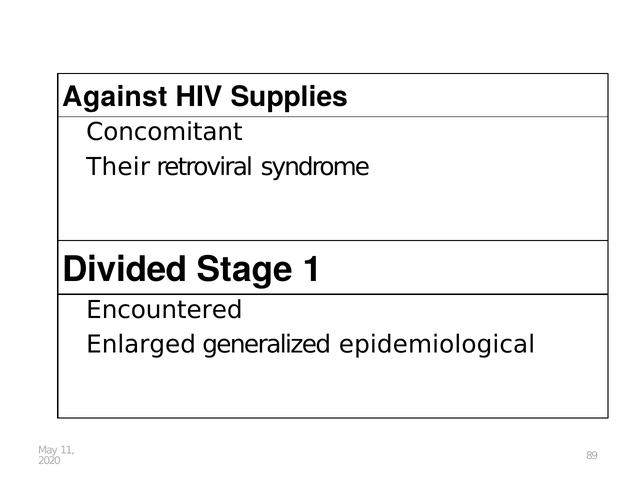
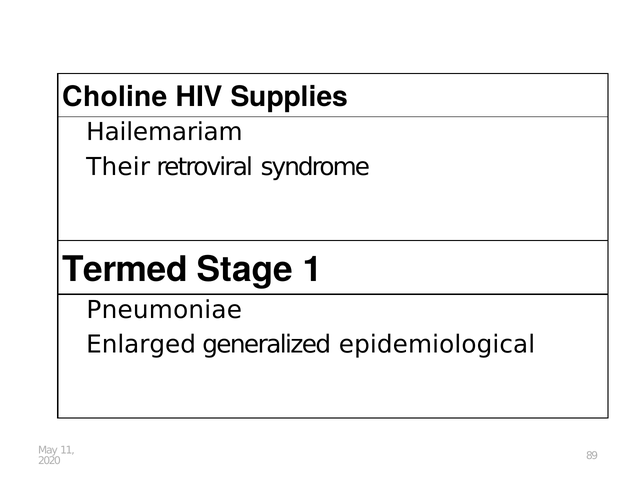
Against: Against -> Choline (115, 97)
Concomitant: Concomitant -> Hailemariam (164, 132)
Divided: Divided -> Termed (125, 269)
Encountered: Encountered -> Pneumoniae (164, 309)
